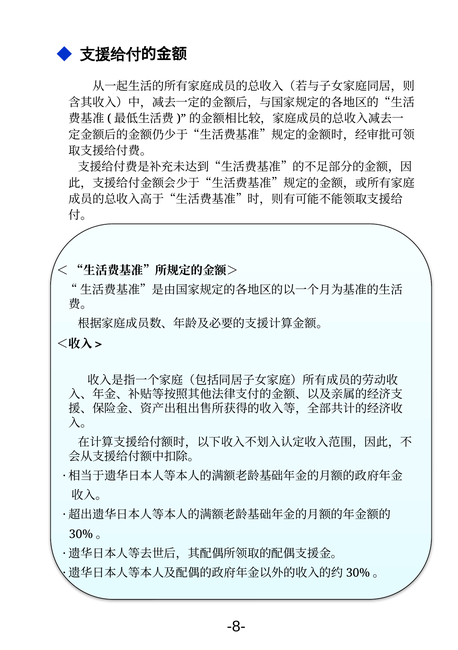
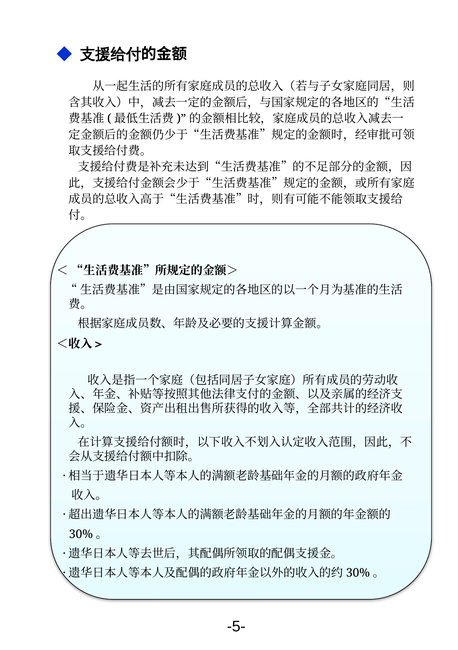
-8-: -8- -> -5- (236, 627)
